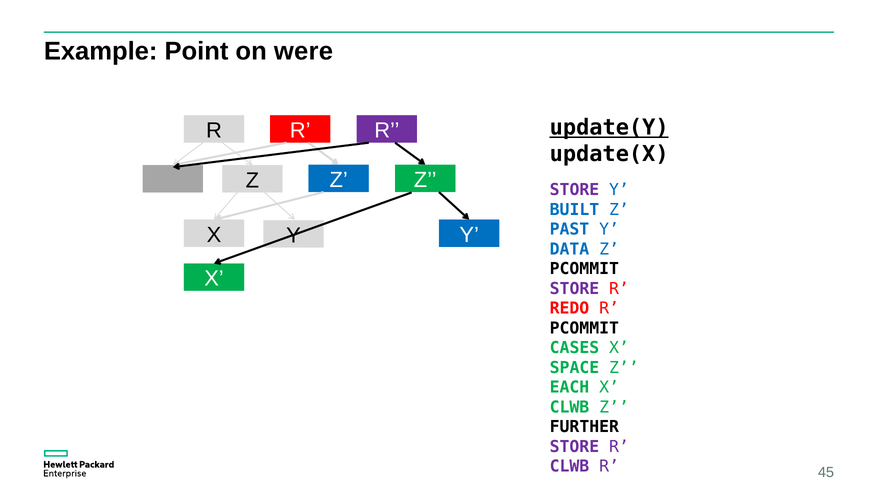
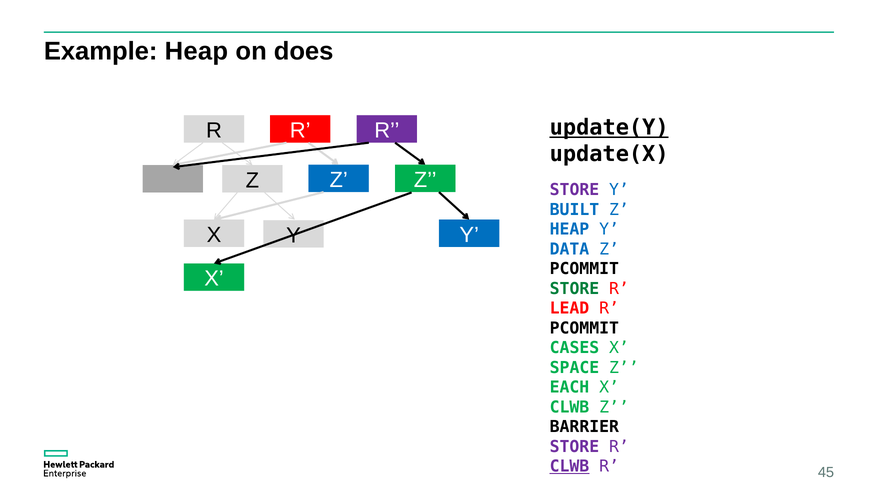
Example Point: Point -> Heap (196, 51)
were: were -> does (304, 51)
PAST: PAST -> HEAP (569, 229)
STORE colour: purple -> green (574, 289)
REDO: REDO -> LEAD (569, 308)
FURTHER: FURTHER -> BARRIER (584, 427)
CLWB underline: none -> present (569, 466)
